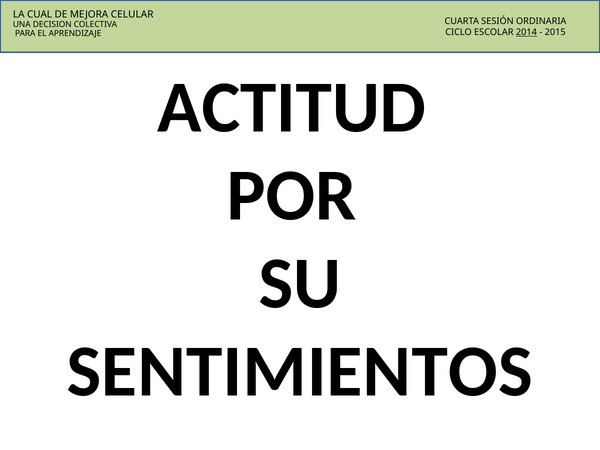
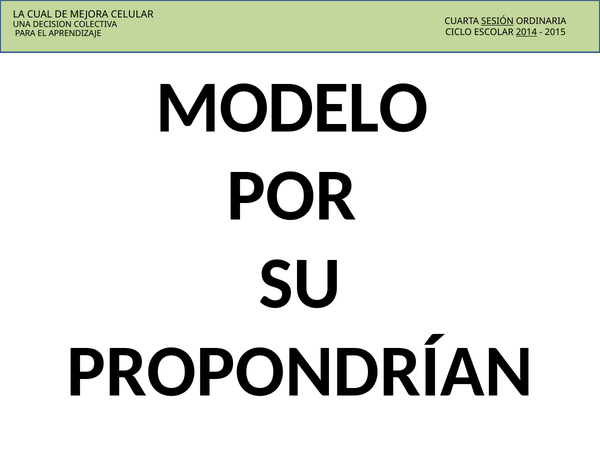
SESIÓN underline: none -> present (497, 21)
ACTITUD: ACTITUD -> MODELO (292, 107)
SENTIMIENTOS: SENTIMIENTOS -> PROPONDRÍAN (300, 371)
